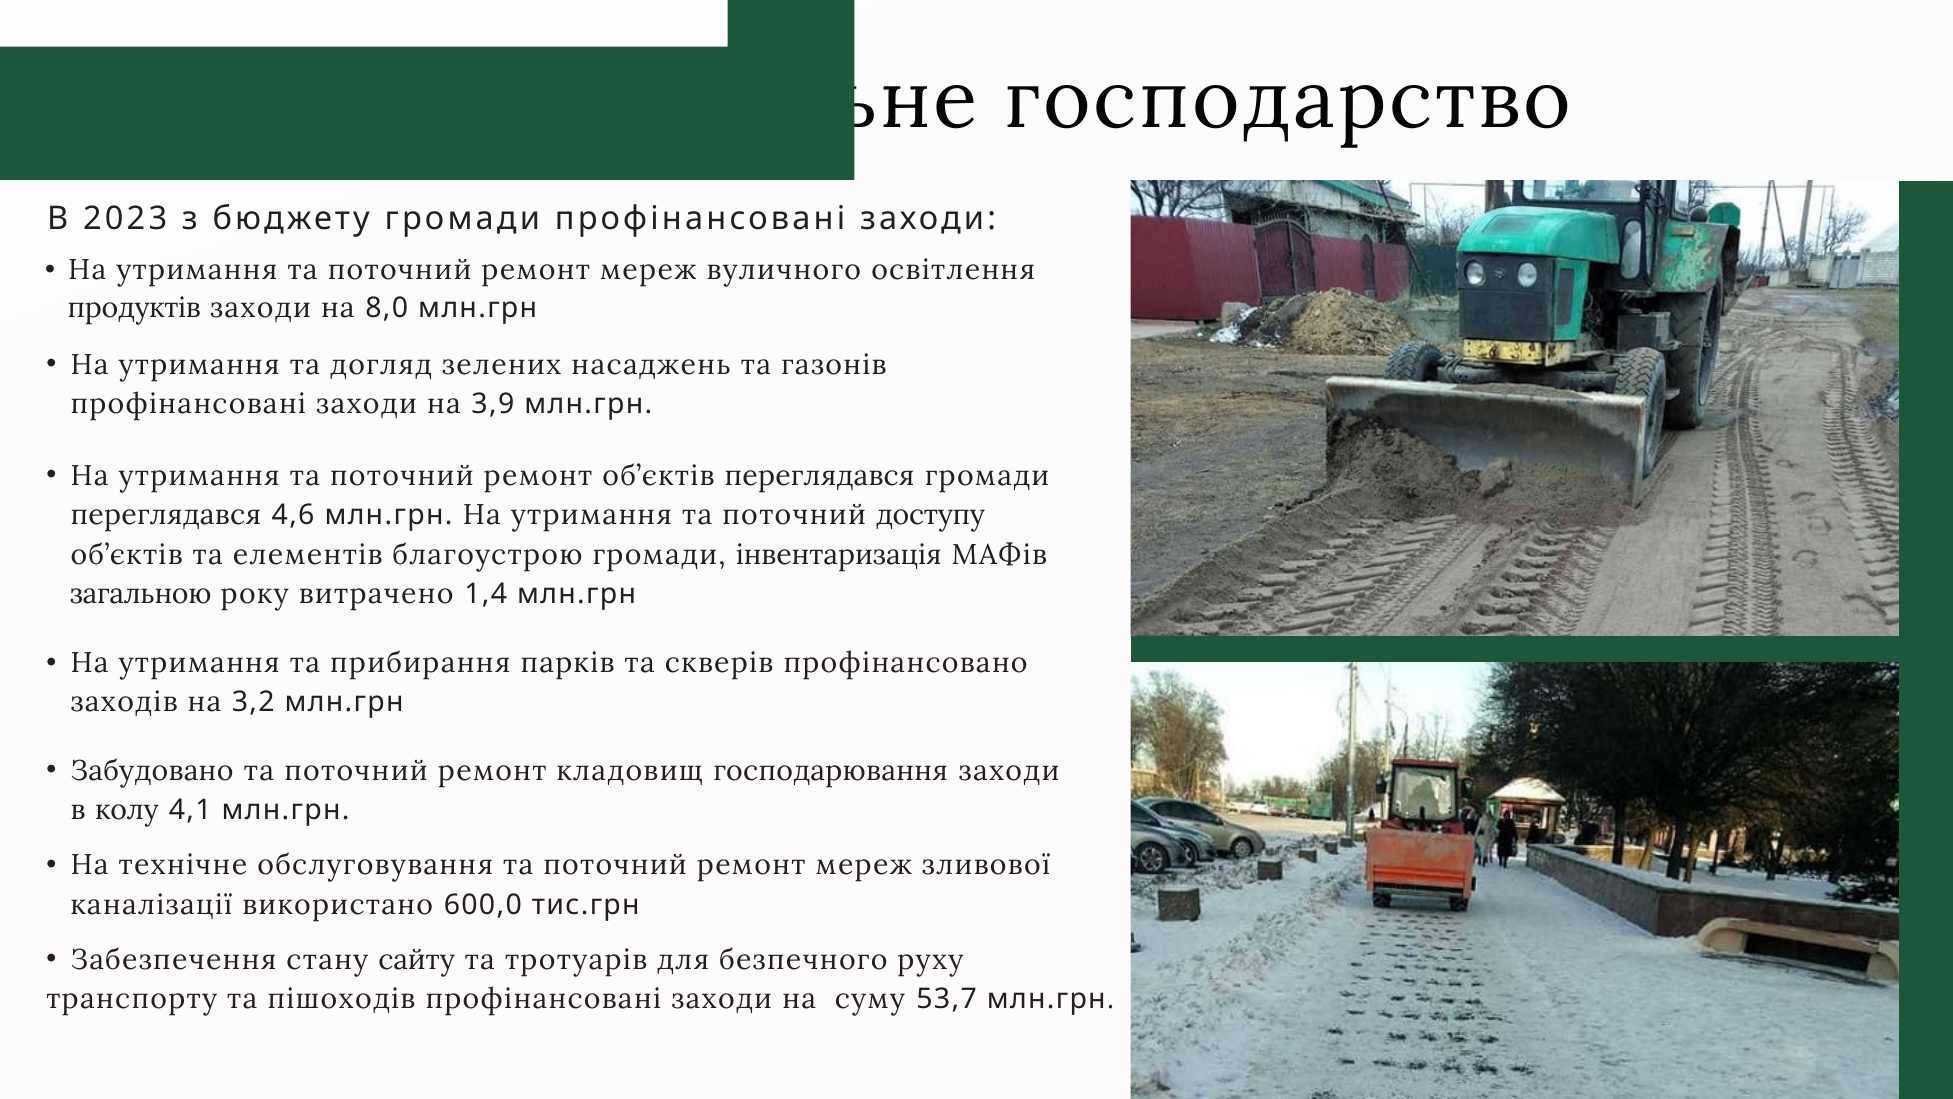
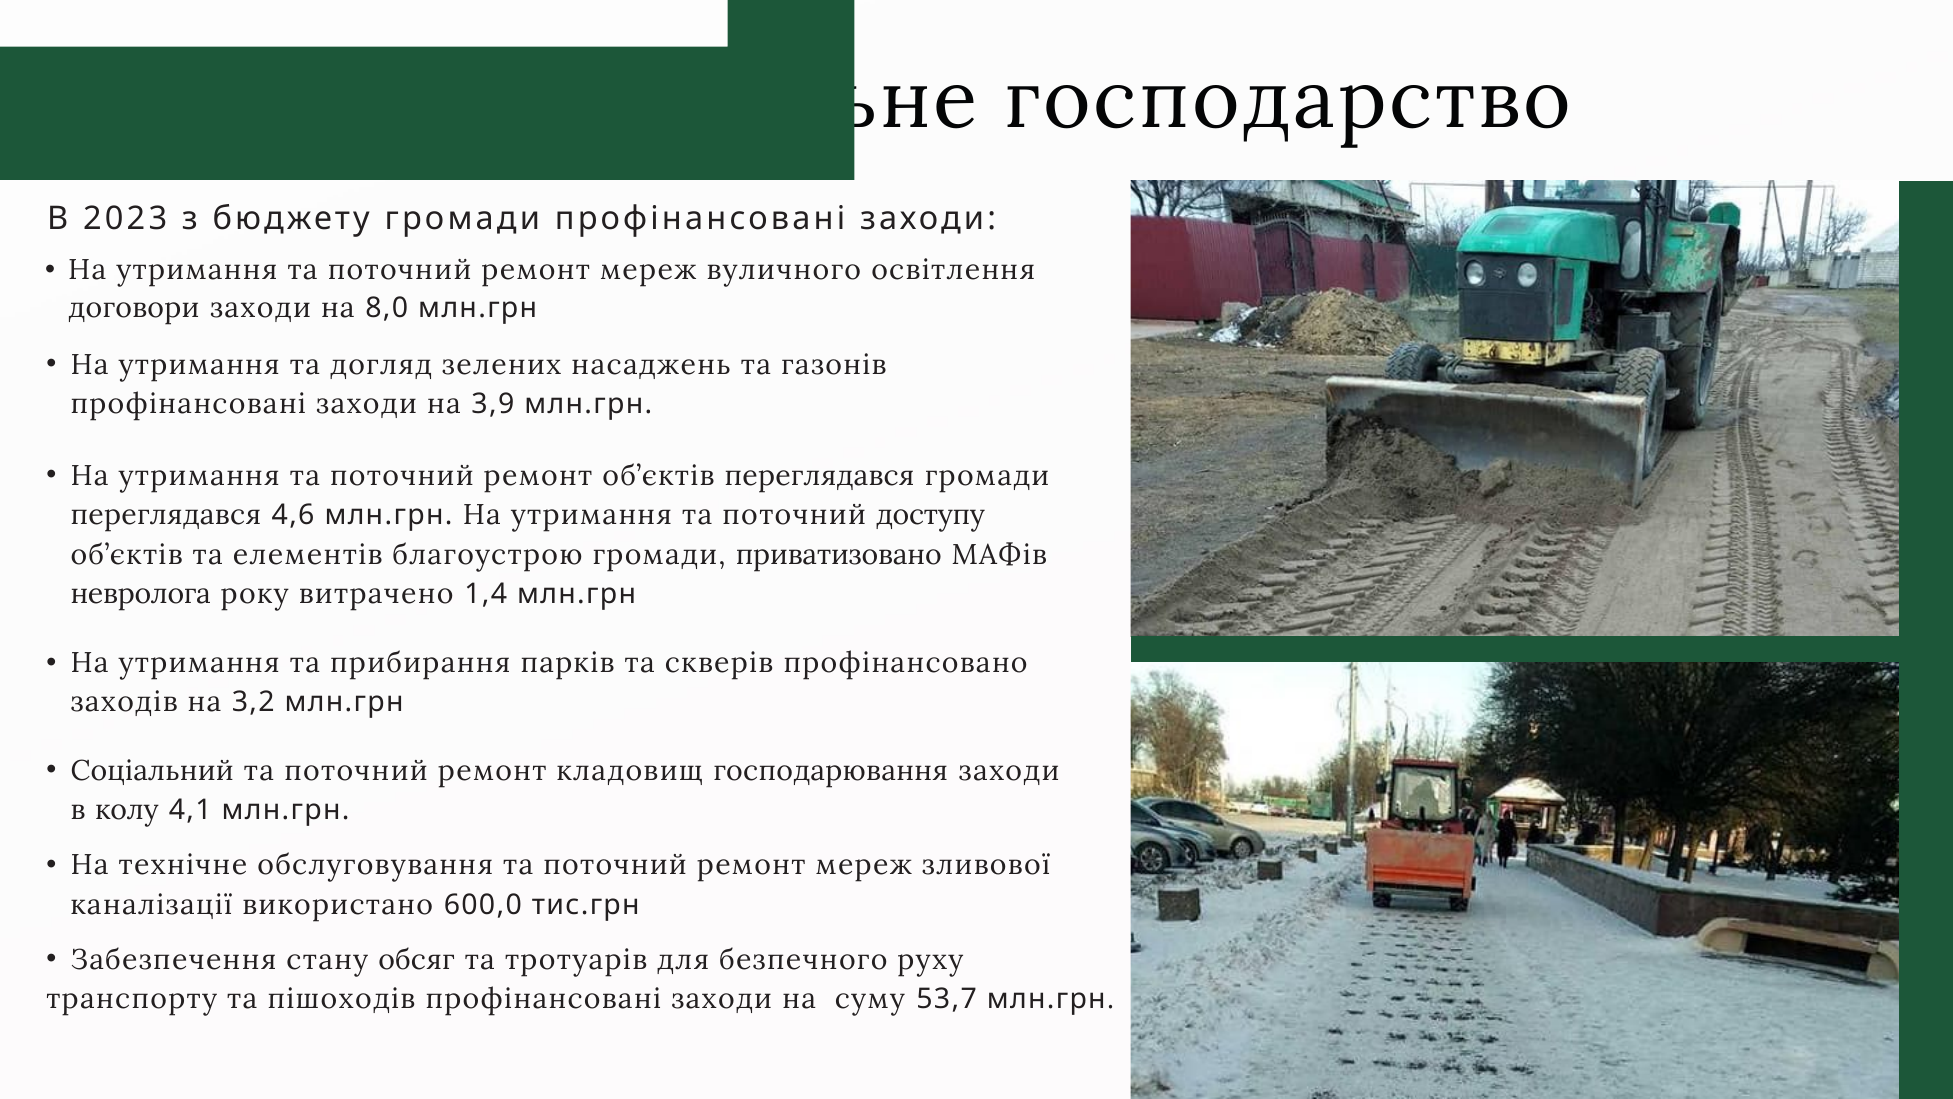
продуктів: продуктів -> договори (134, 308)
інвентаризація: інвентаризація -> приватизовано (839, 554)
загальною: загальною -> невролога (141, 594)
Забудовано: Забудовано -> Соціальний (152, 771)
сайту: сайту -> обсяг (416, 960)
